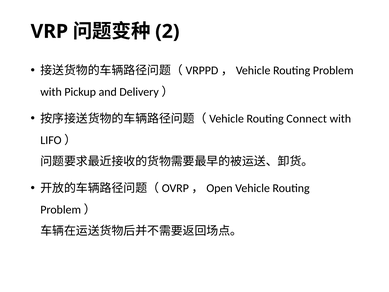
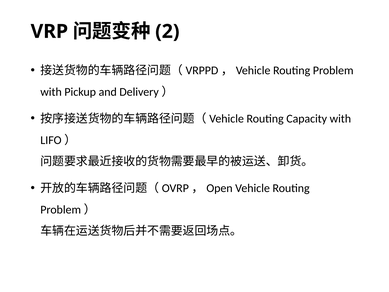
Connect: Connect -> Capacity (307, 119)
